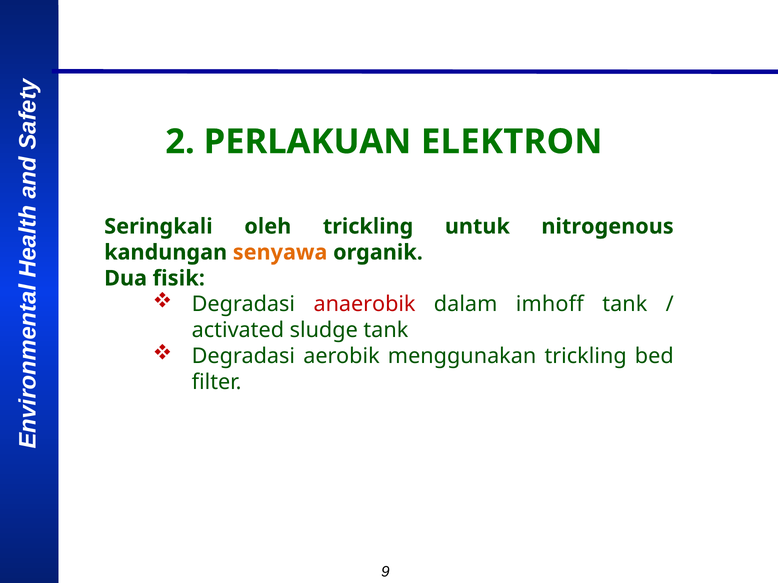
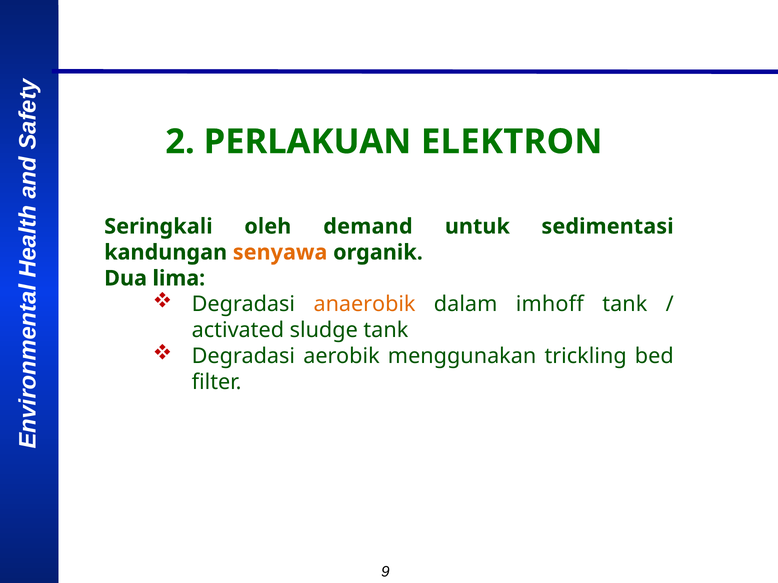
oleh trickling: trickling -> demand (368, 227)
nitrogenous: nitrogenous -> sedimentasi (608, 227)
fisik: fisik -> lima (179, 279)
anaerobik colour: red -> orange (365, 304)
